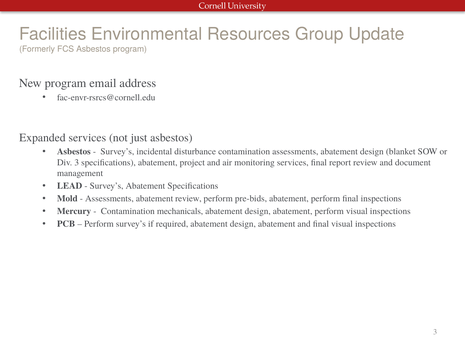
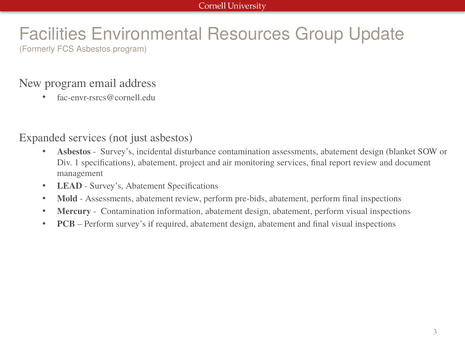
Div 3: 3 -> 1 (77, 163)
mechanicals: mechanicals -> information (180, 212)
